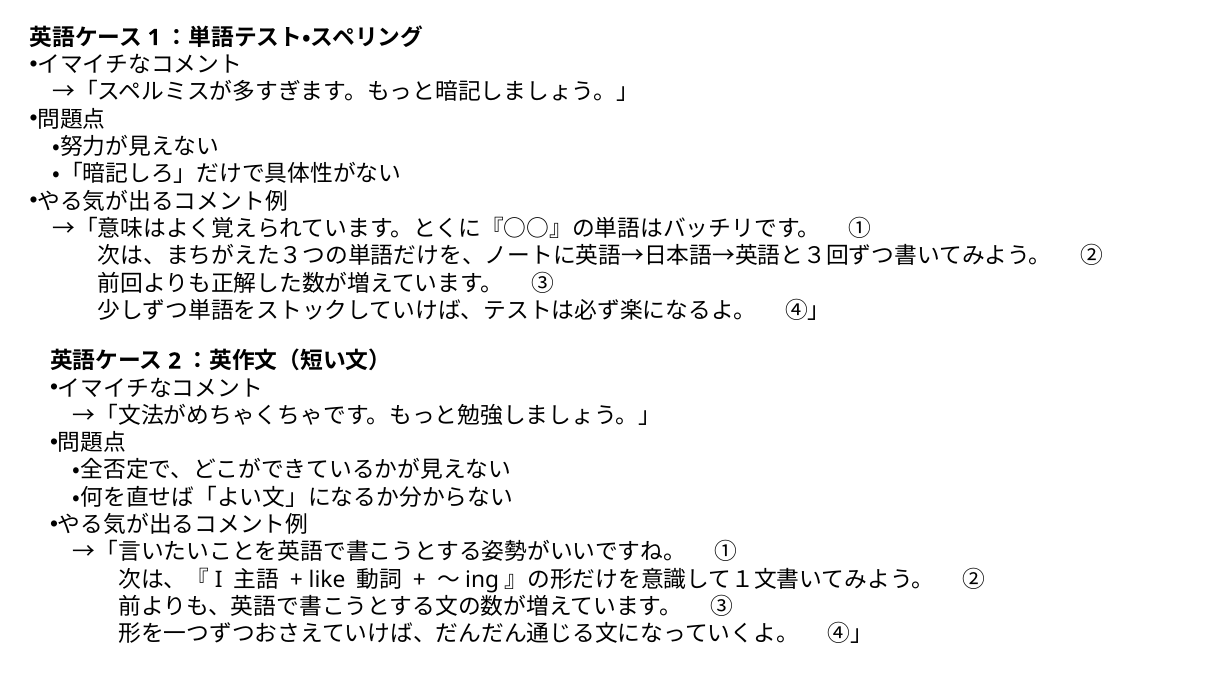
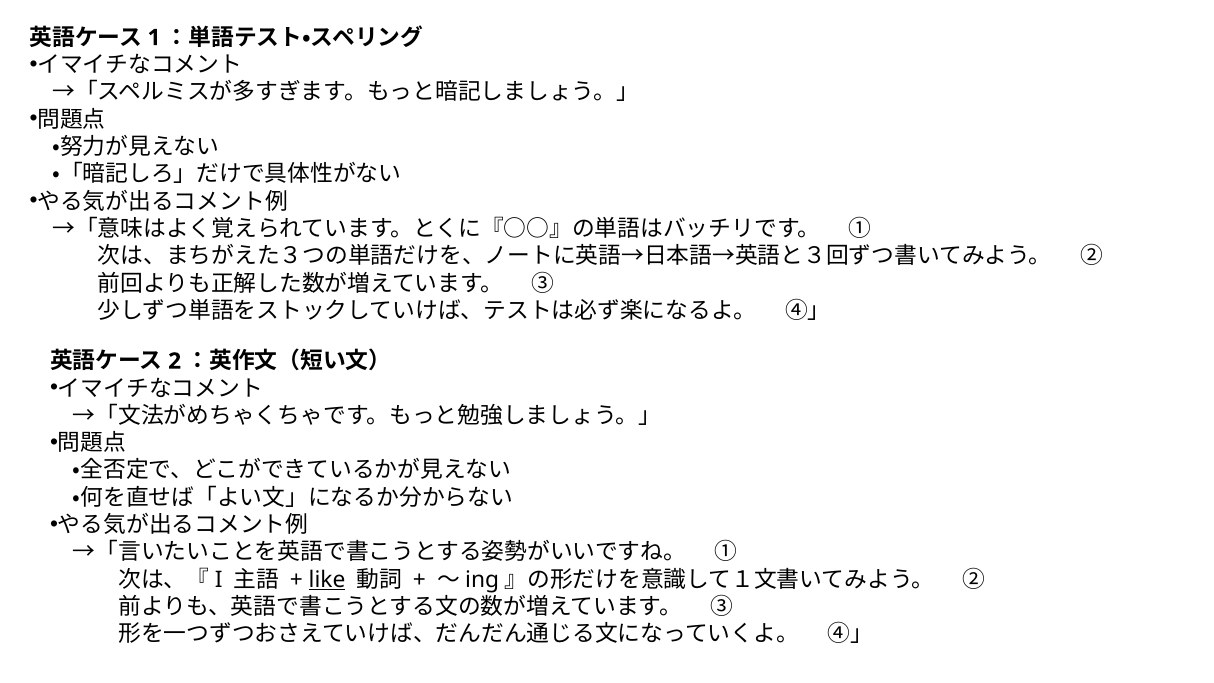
like underline: none -> present (327, 580)
